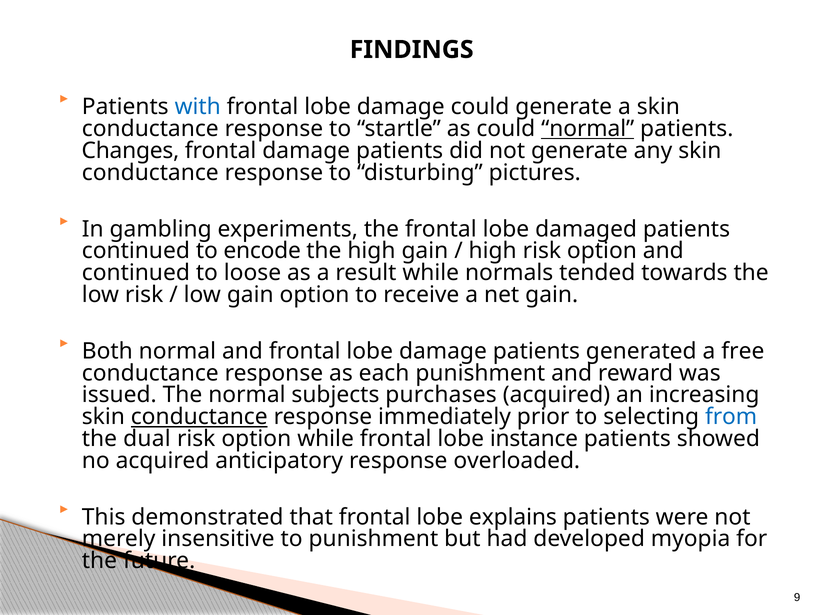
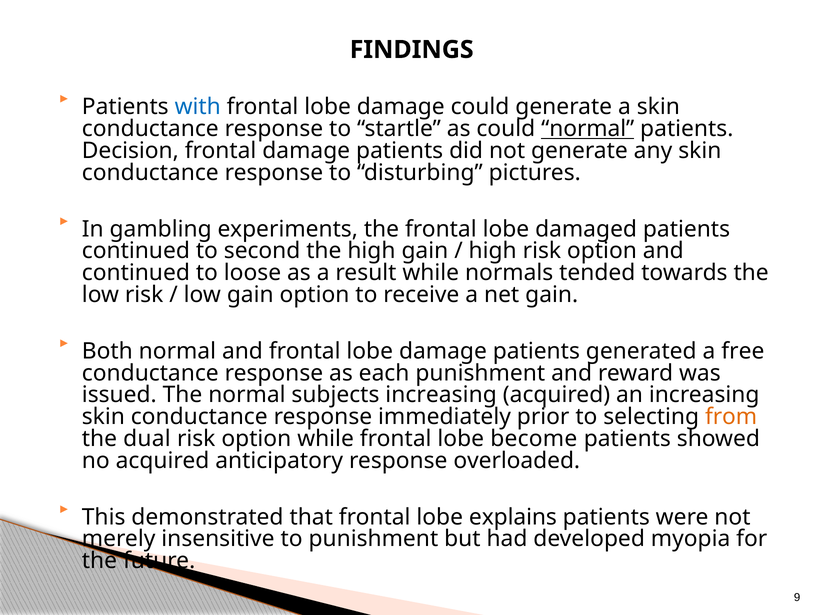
Changes: Changes -> Decision (130, 151)
encode: encode -> second (262, 251)
subjects purchases: purchases -> increasing (441, 395)
conductance underline: present -> none (199, 417)
from colour: blue -> orange (731, 417)
instance: instance -> become (534, 439)
